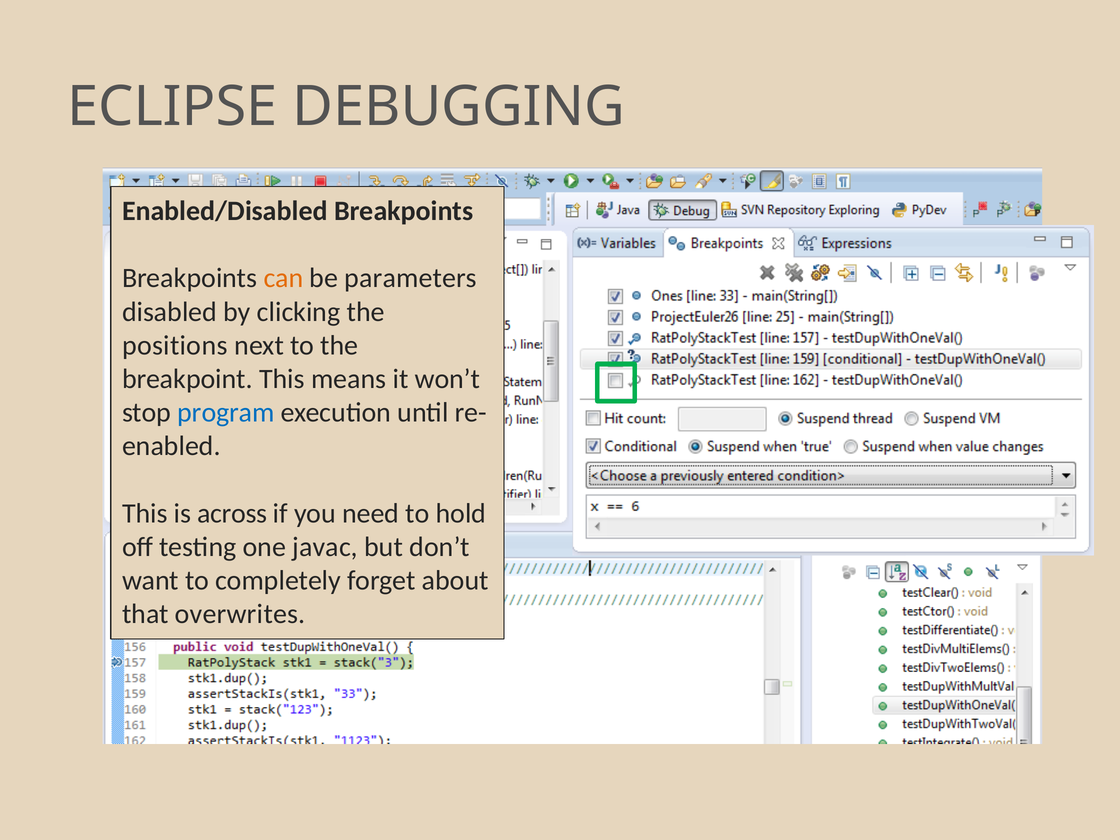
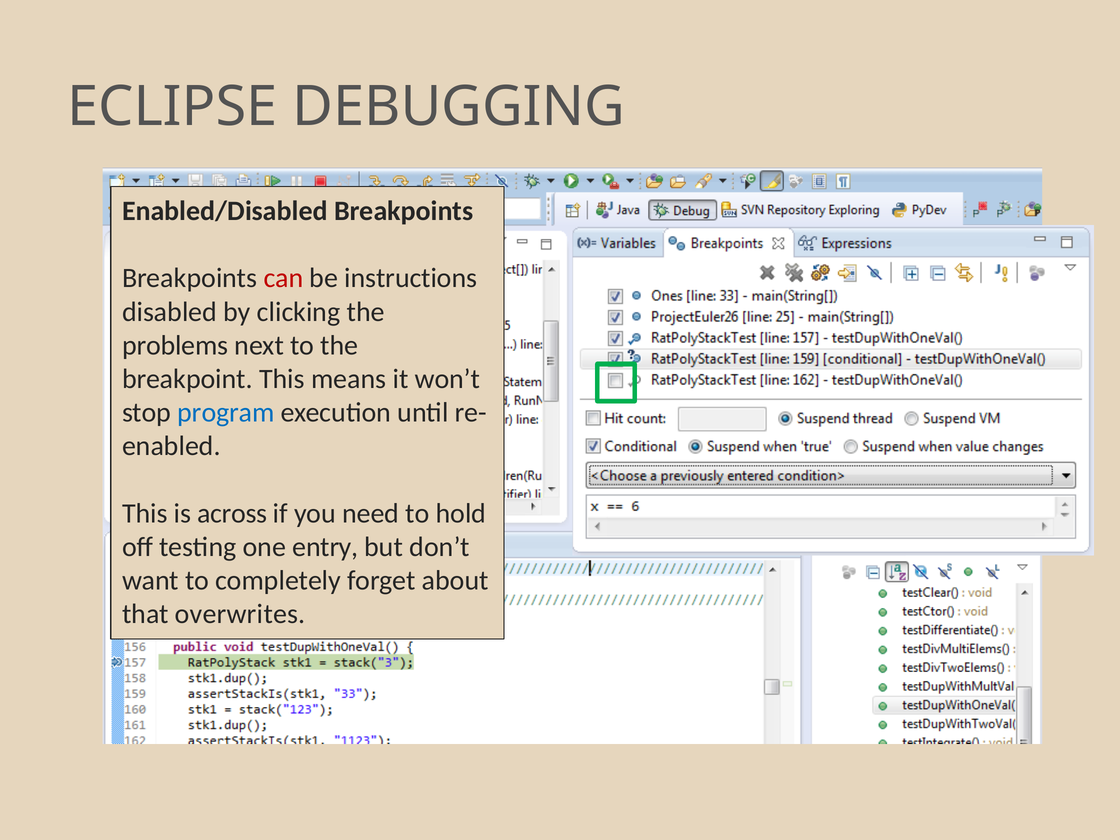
can colour: orange -> red (283, 278)
parameters: parameters -> instructions (411, 278)
positions: positions -> problems (175, 345)
javac: javac -> entry (325, 547)
